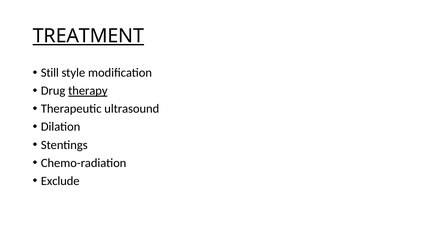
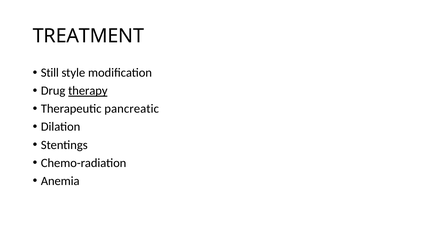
TREATMENT underline: present -> none (88, 36)
ultrasound: ultrasound -> pancreatic (132, 109)
Exclude: Exclude -> Anemia (60, 181)
